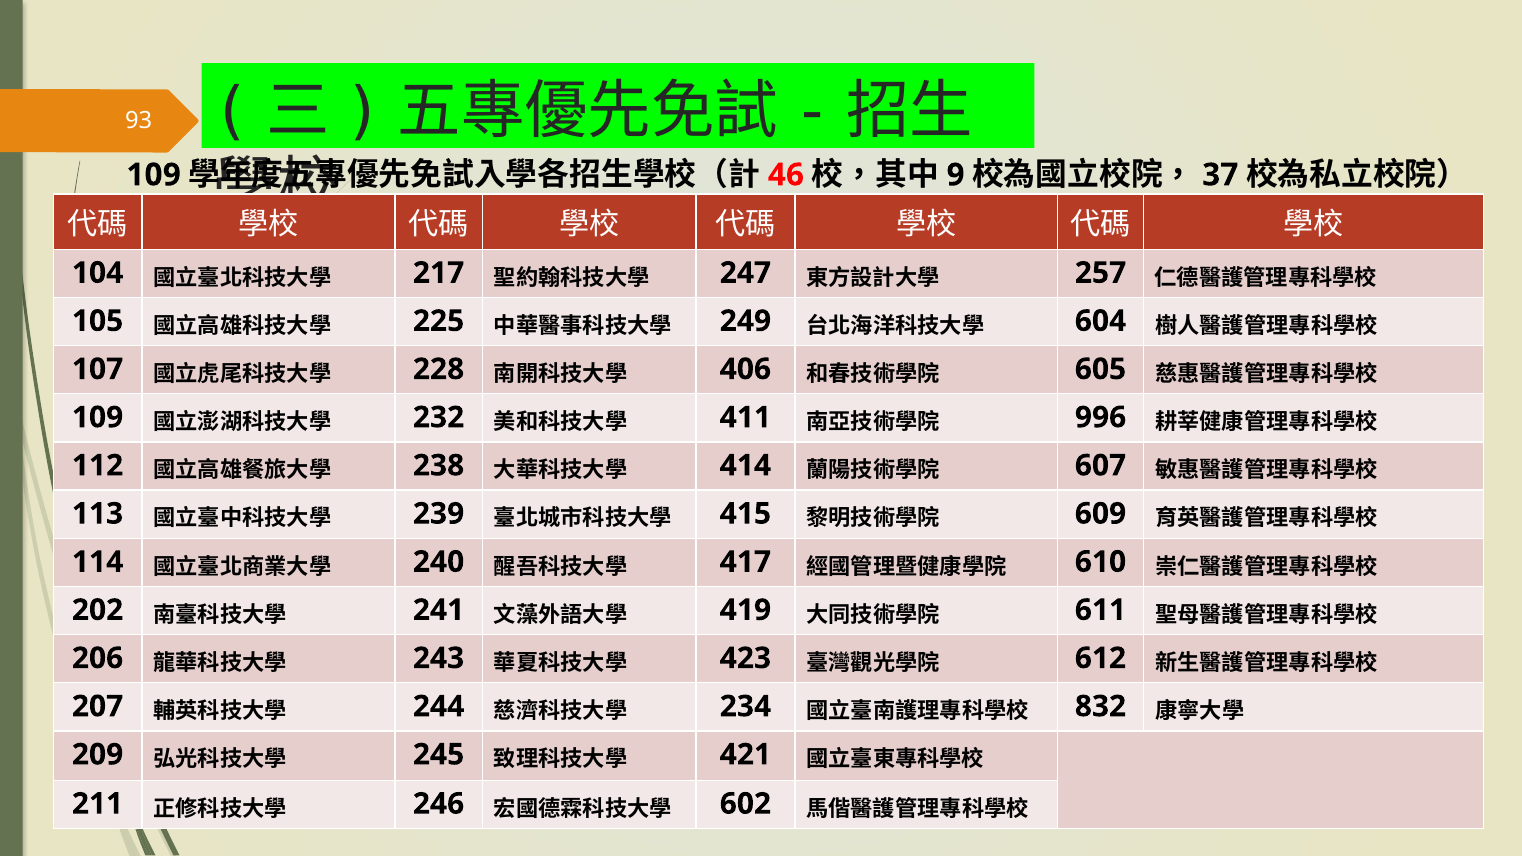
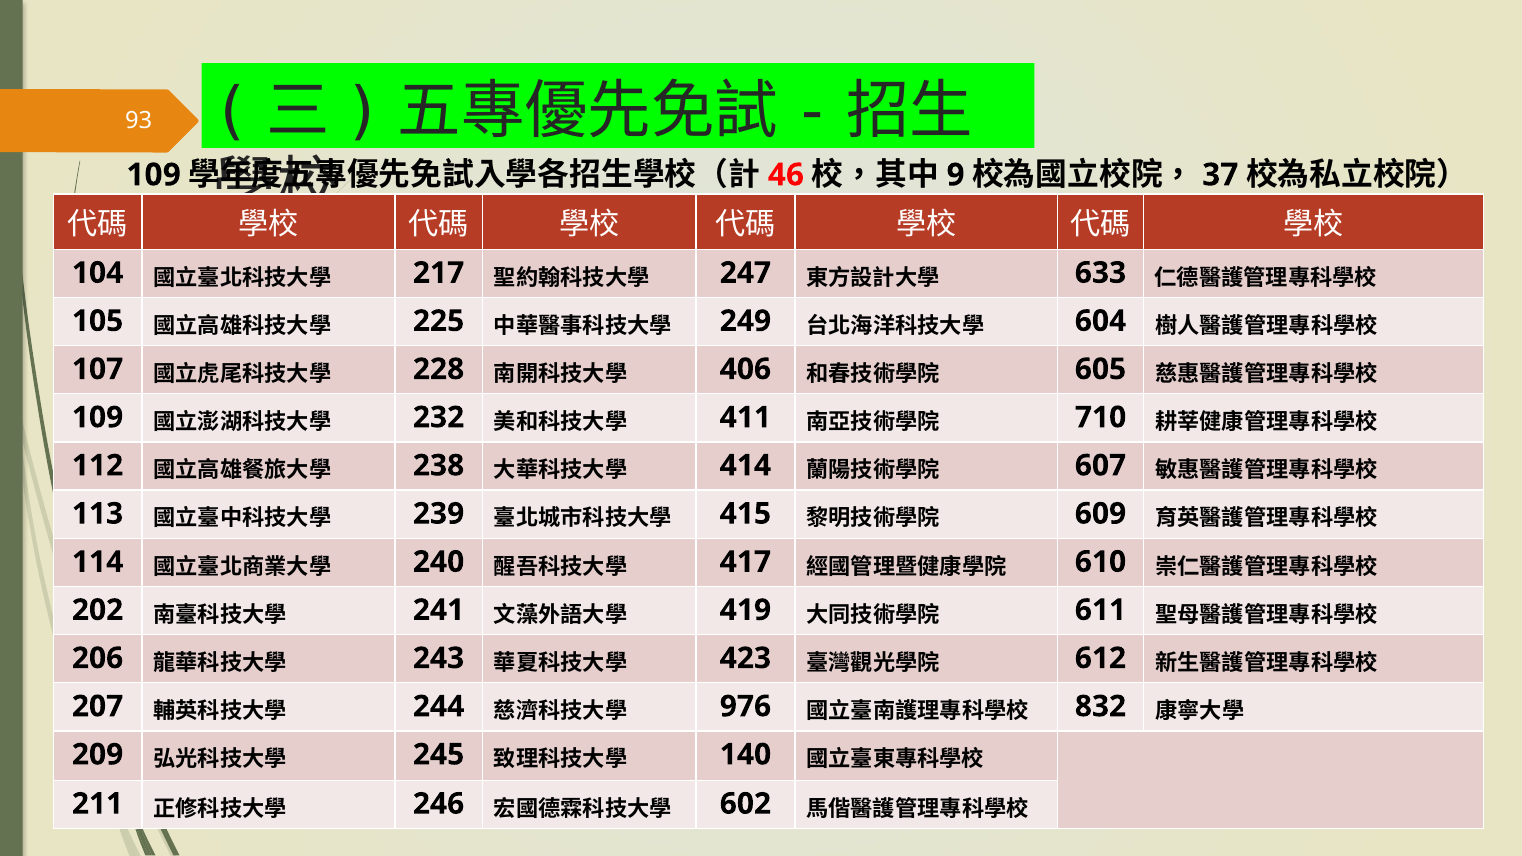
257: 257 -> 633 (1101, 273)
996: 996 -> 710 (1101, 417)
234: 234 -> 976 (745, 706)
421: 421 -> 140 (745, 755)
